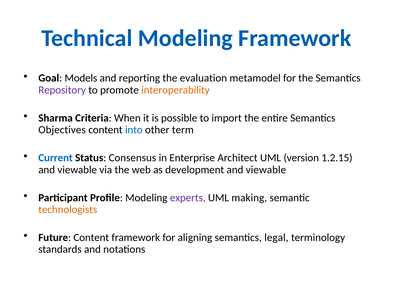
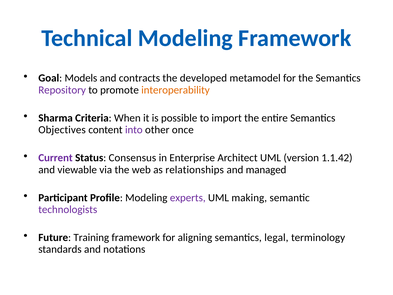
reporting: reporting -> contracts (139, 78)
evaluation: evaluation -> developed (203, 78)
into colour: blue -> purple (134, 130)
term: term -> once (183, 130)
Current colour: blue -> purple (56, 158)
1.2.15: 1.2.15 -> 1.1.42 (337, 158)
development: development -> relationships (195, 170)
viewable: viewable -> managed (266, 170)
technologists colour: orange -> purple (68, 209)
Future Content: Content -> Training (91, 237)
